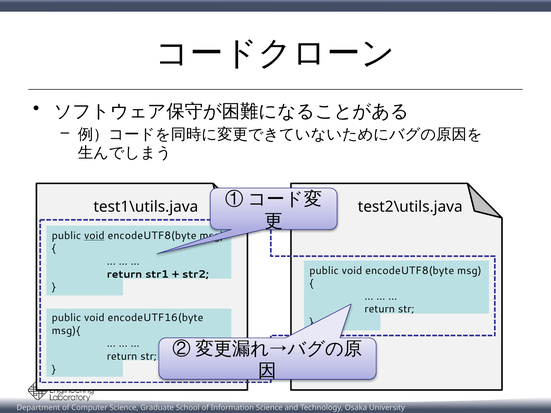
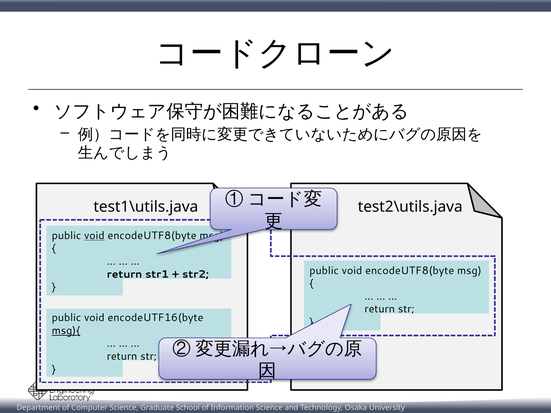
msg){ underline: none -> present (66, 331)
